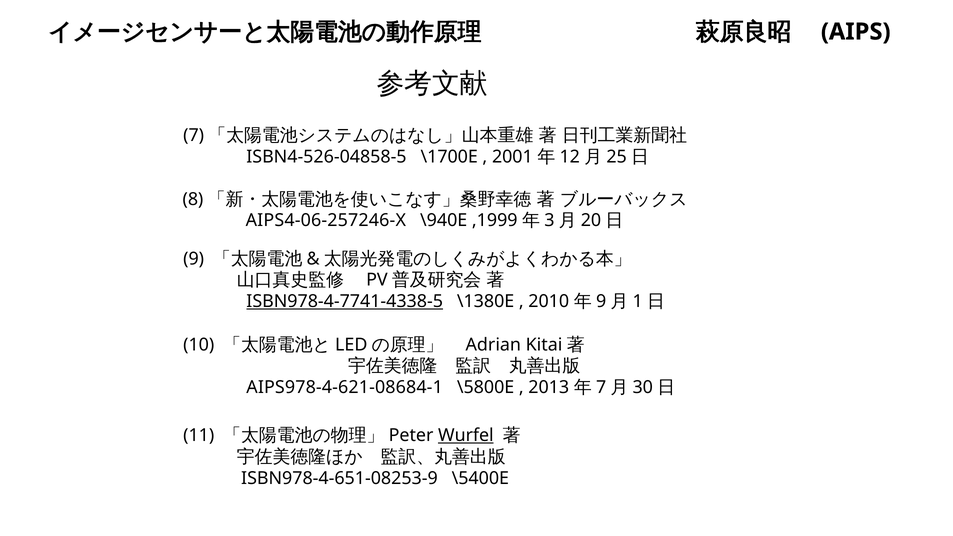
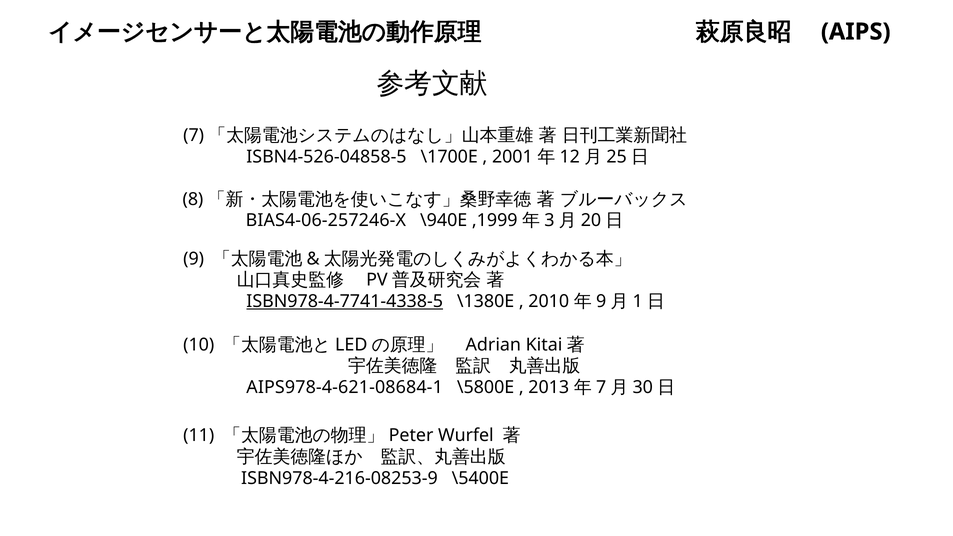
AIPS4-06-257246-X: AIPS4-06-257246-X -> BIAS4-06-257246-X (326, 221)
Wurfel underline: present -> none (466, 435)
ISBN978-4-651-08253-9: ISBN978-4-651-08253-9 -> ISBN978-4-216-08253-9 (339, 478)
